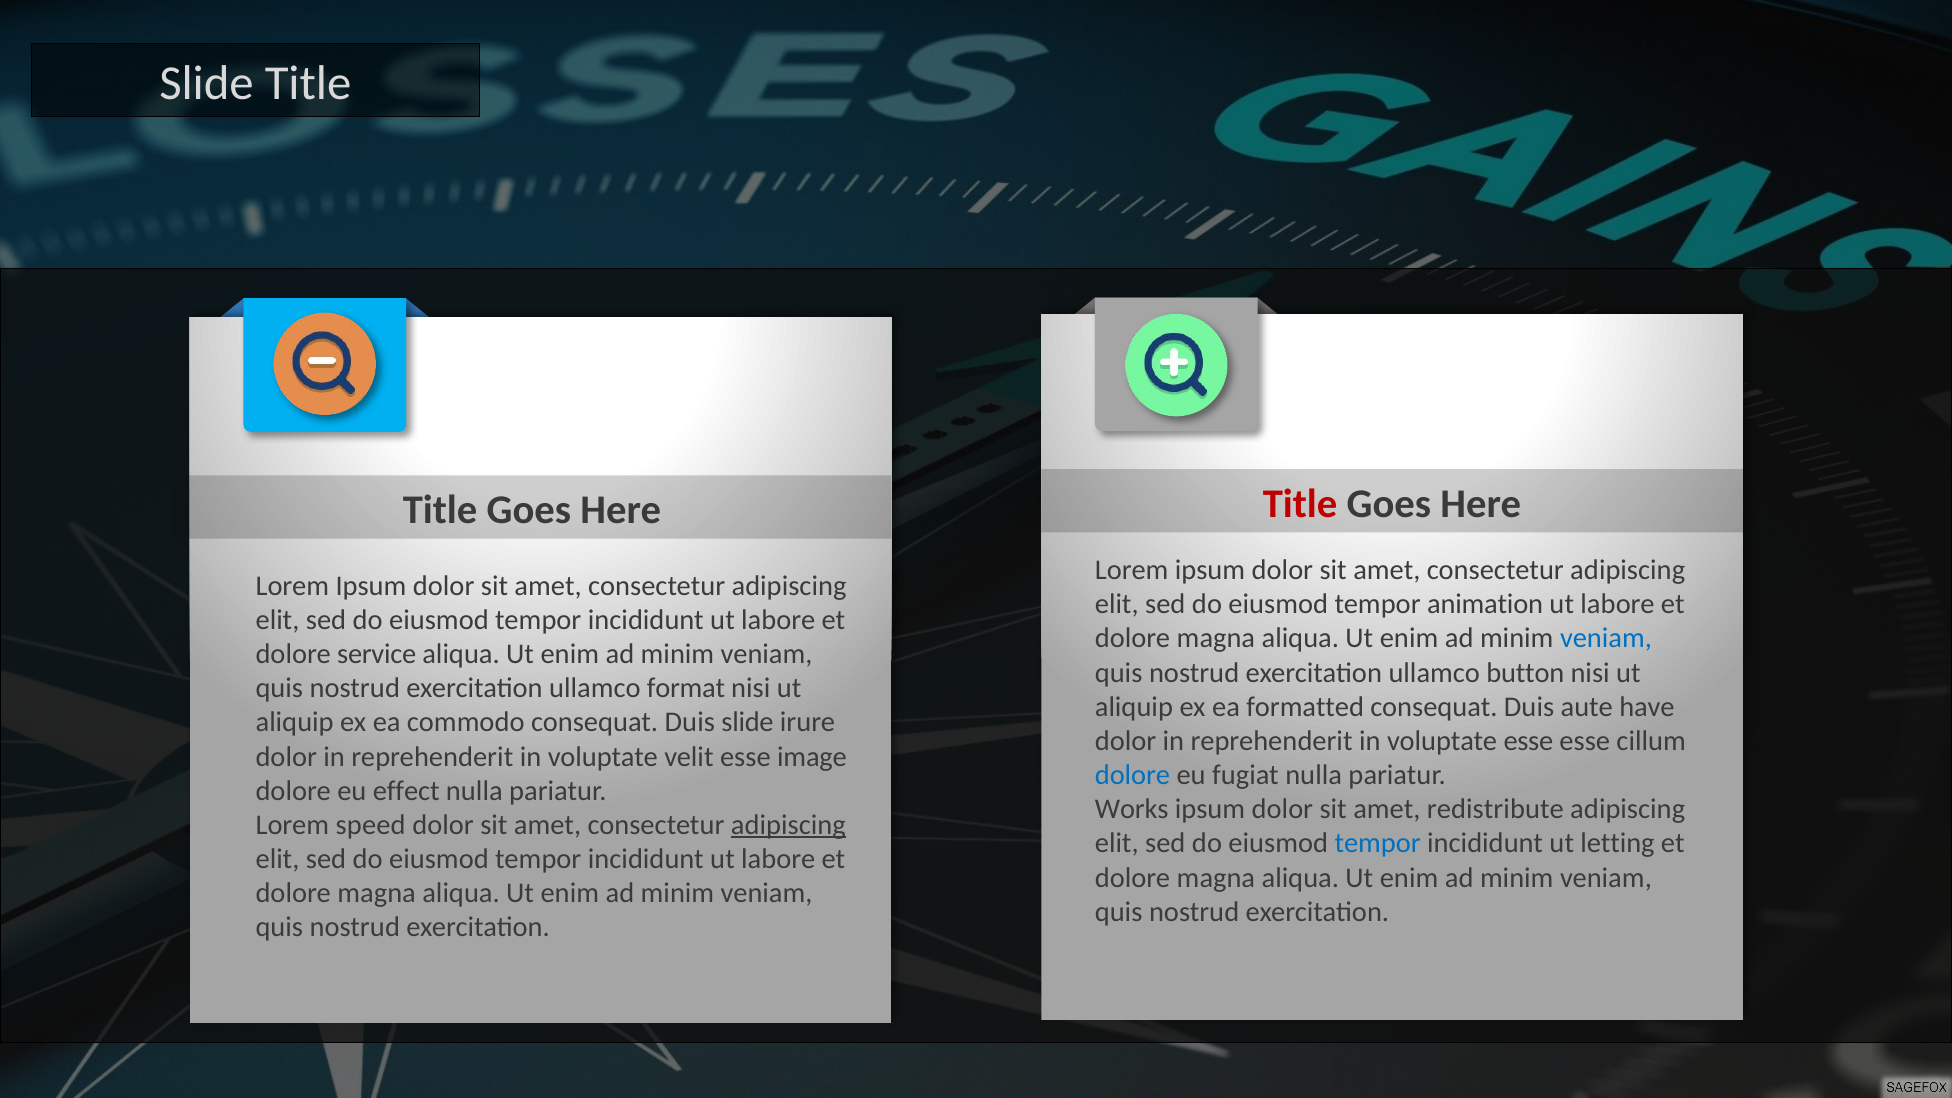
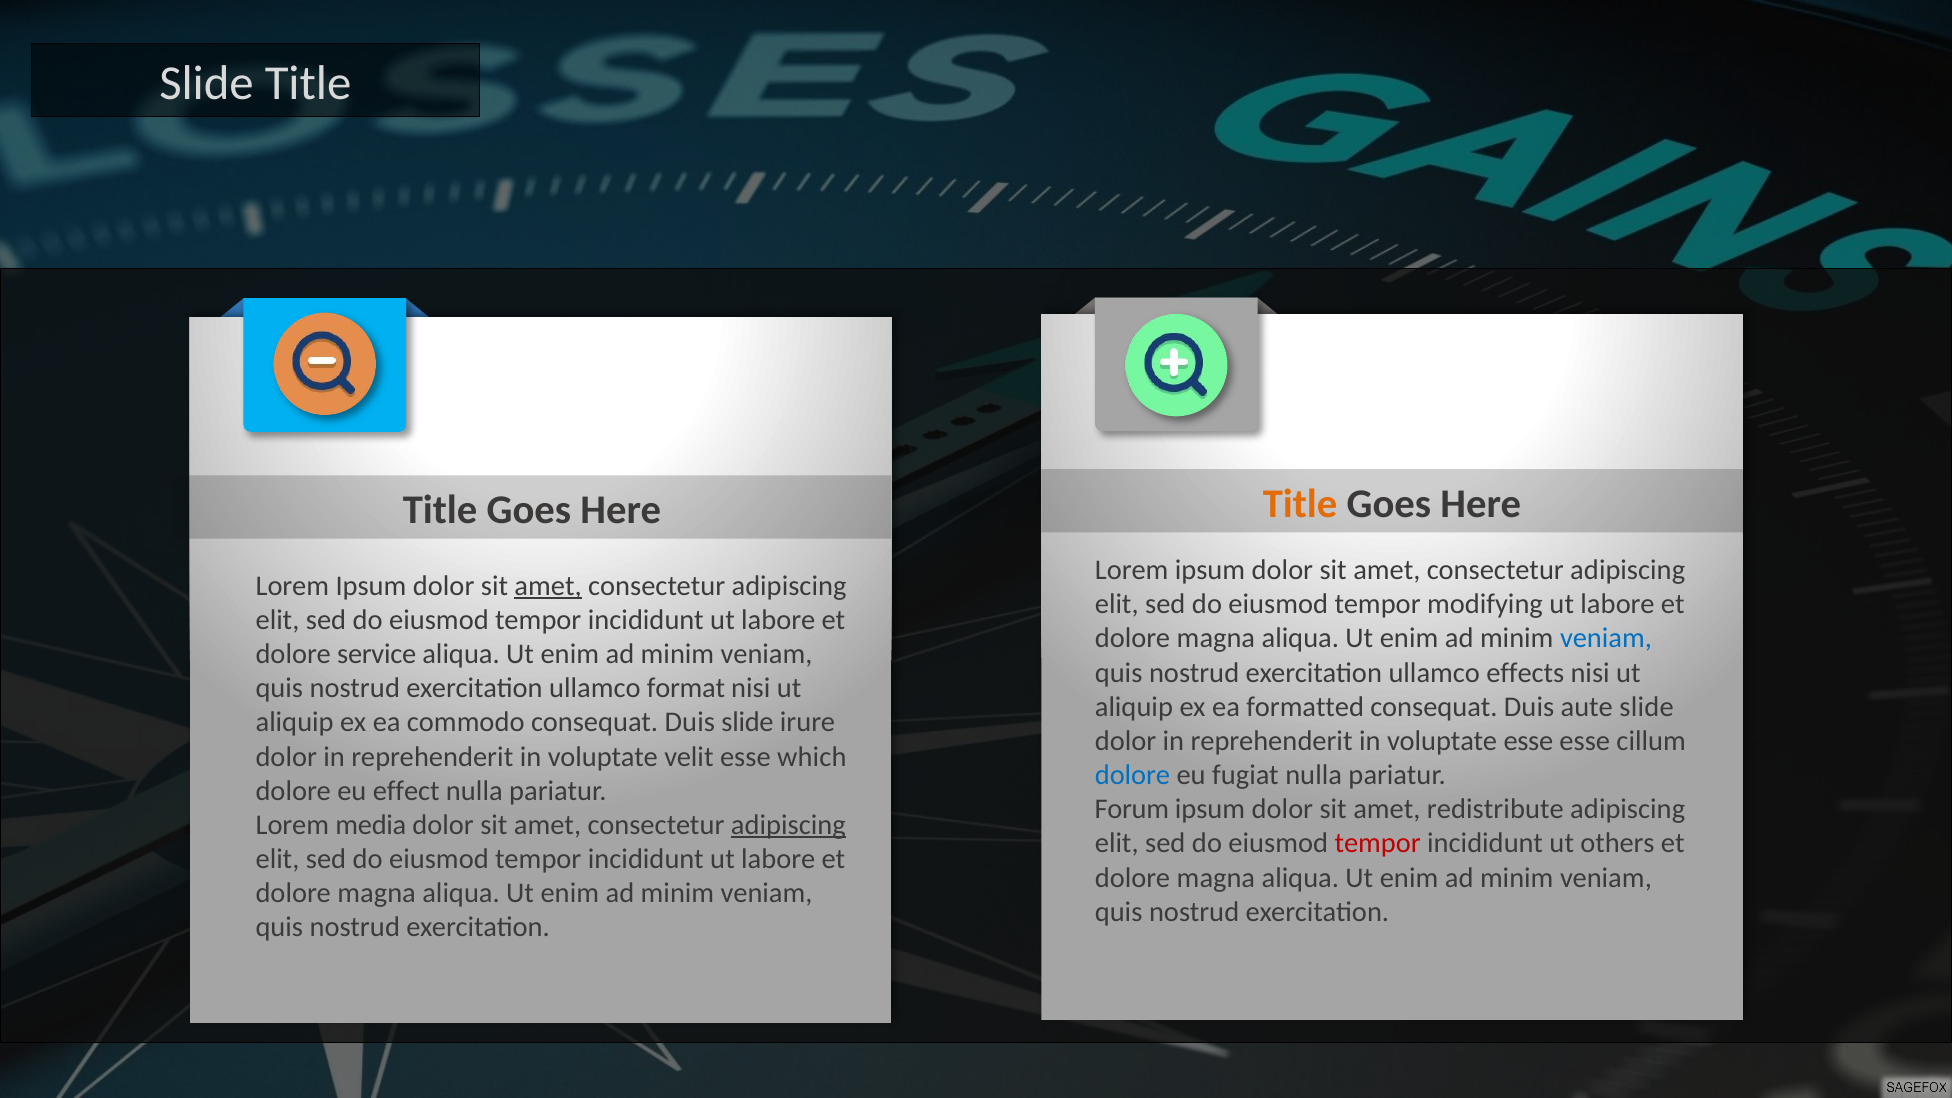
Title colour: red -> orange (1300, 504)
amet underline: none -> present (548, 586)
animation: animation -> modifying (1485, 604)
button: button -> effects (1525, 673)
aute have: have -> slide (1647, 707)
image: image -> which (812, 757)
Works: Works -> Forum (1132, 809)
speed: speed -> media (371, 825)
tempor colour: blue -> red (1378, 844)
letting: letting -> others (1618, 844)
